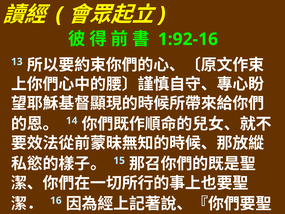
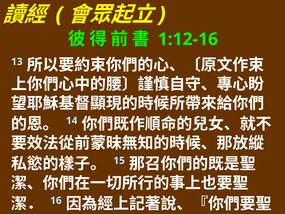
1:92-16: 1:92-16 -> 1:12-16 (188, 39)
